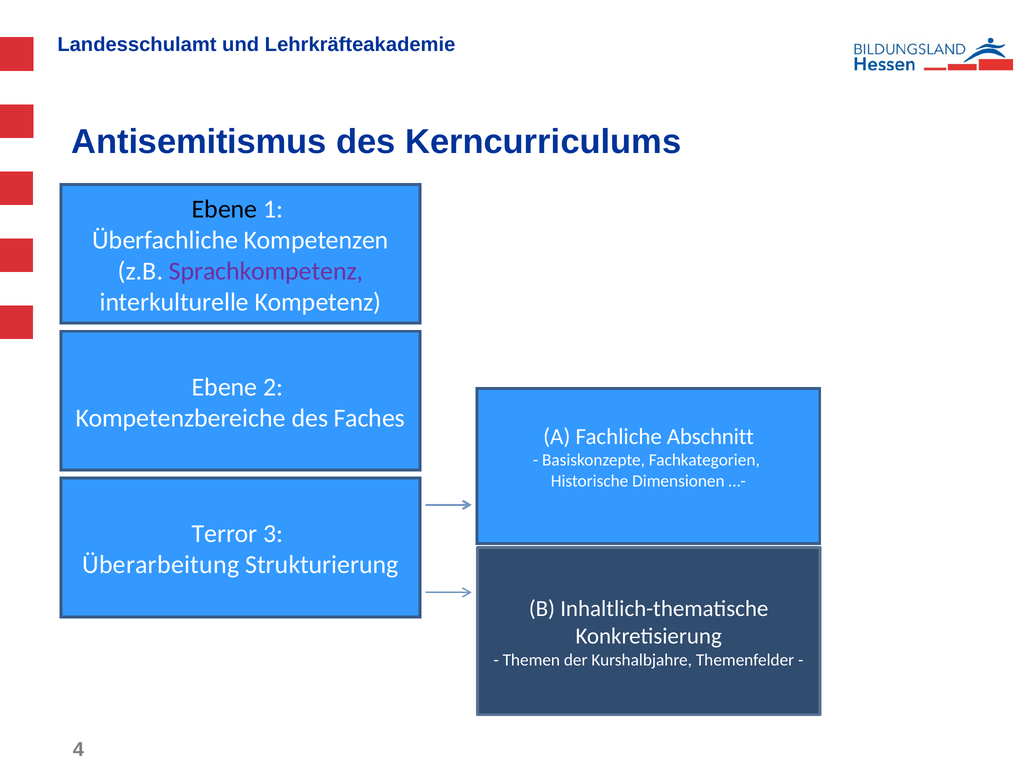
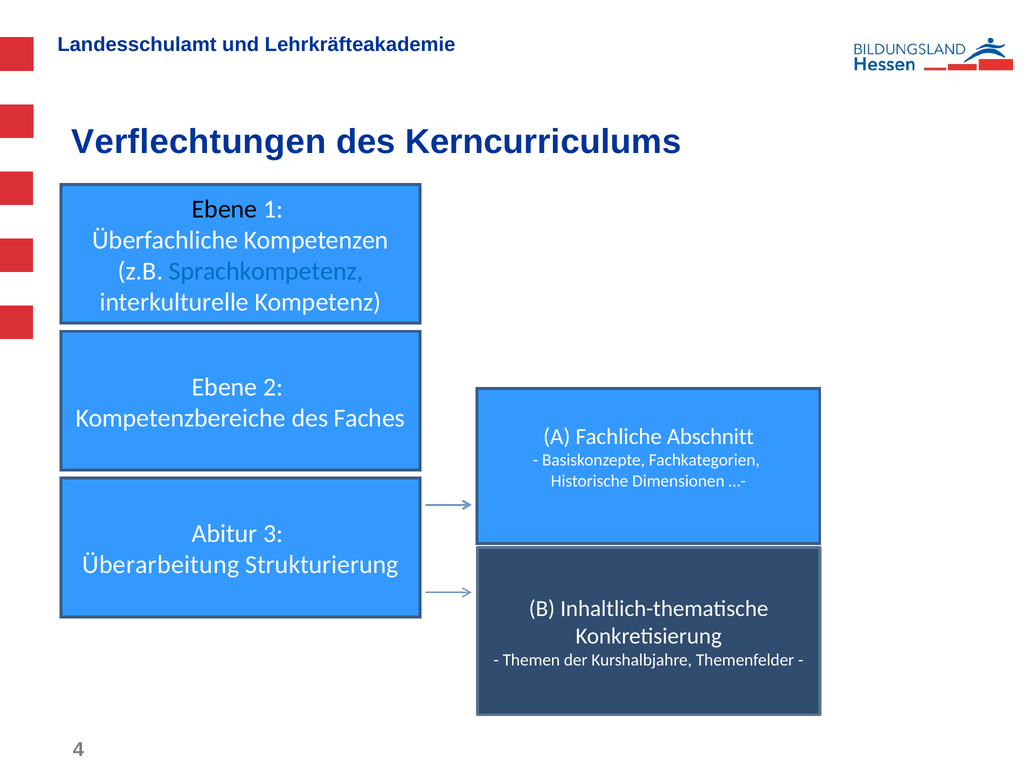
Antisemitismus: Antisemitismus -> Verflechtungen (199, 142)
Sprachkompetenz colour: purple -> blue (266, 271)
Terror: Terror -> Abitur (225, 534)
